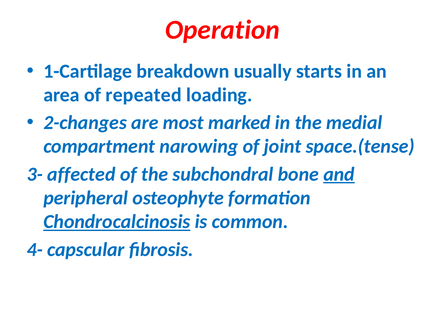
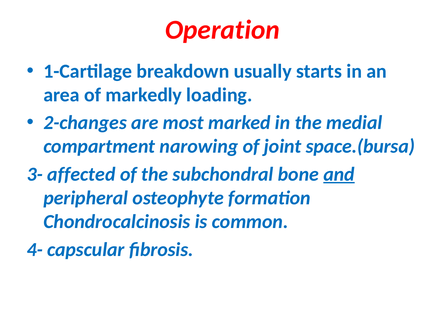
repeated: repeated -> markedly (144, 95)
space.(tense: space.(tense -> space.(bursa (360, 146)
Chondrocalcinosis underline: present -> none (117, 222)
